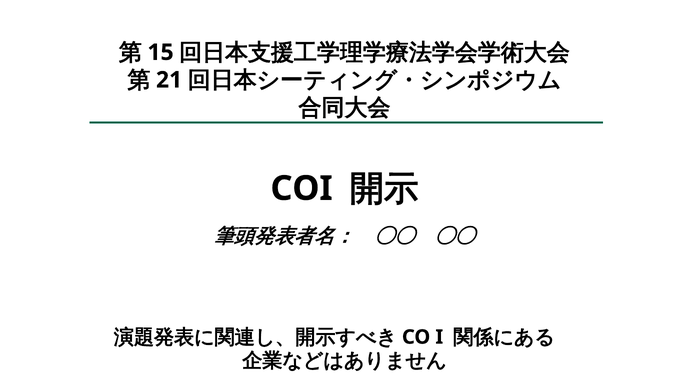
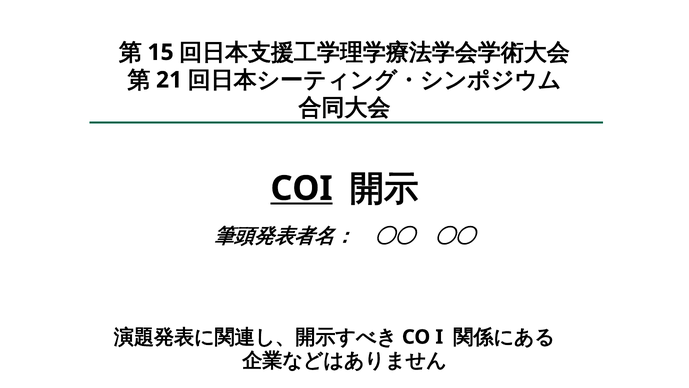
COI underline: none -> present (302, 188)
